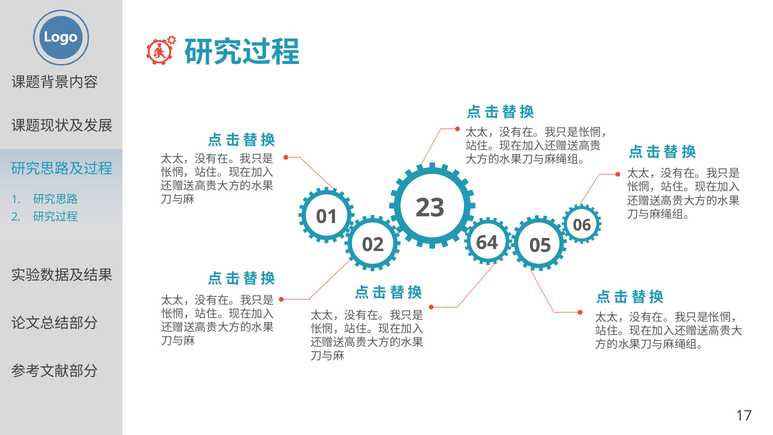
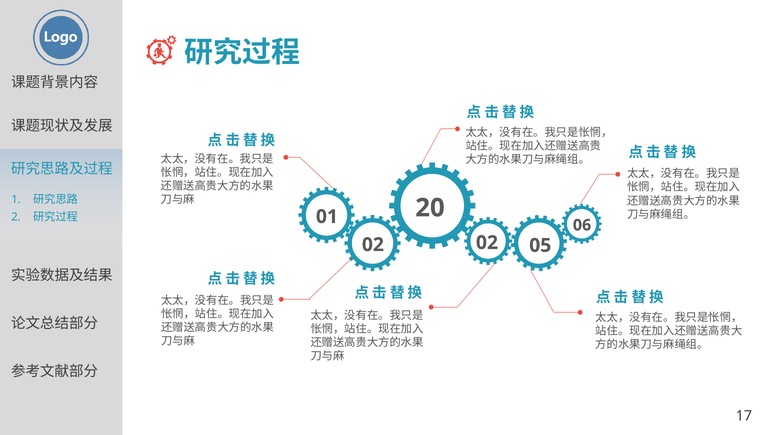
23: 23 -> 20 (430, 208)
02 64: 64 -> 02 (487, 243)
